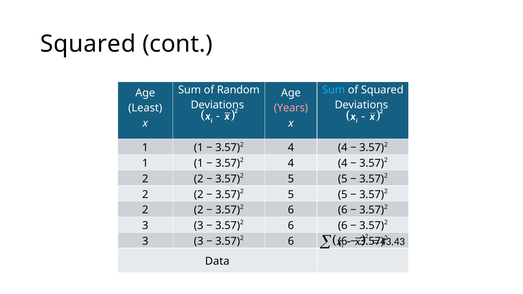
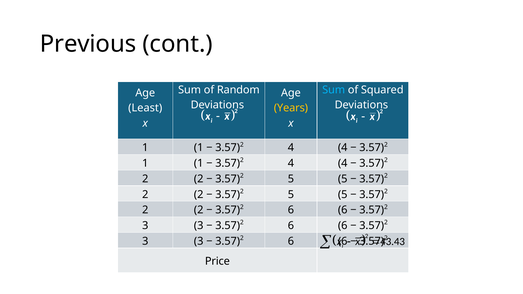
Squared: Squared -> Previous (88, 44)
Years colour: pink -> yellow (291, 108)
Data: Data -> Price (217, 261)
